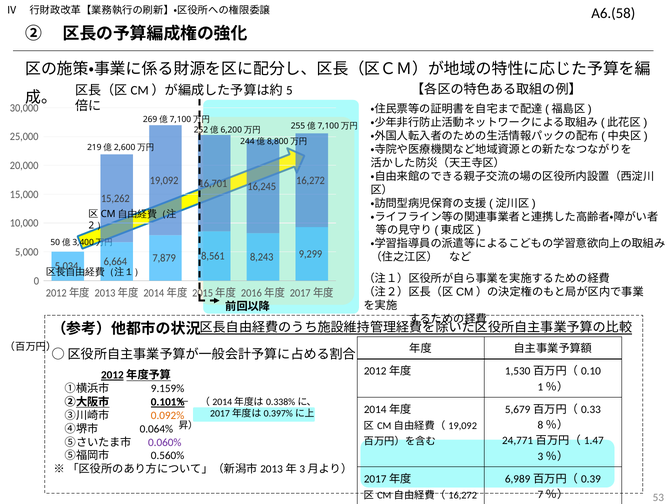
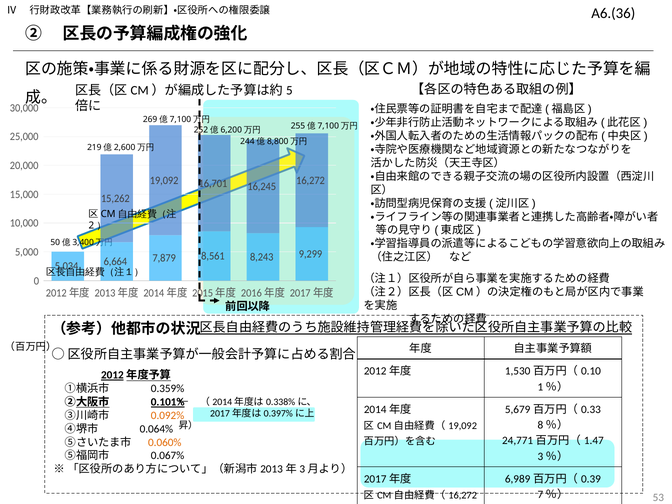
A6.(58: A6.(58 -> A6.(36 (613, 13)
9.159%: 9.159% -> 0.359% (168, 389)
0.060% colour: purple -> orange (165, 442)
0.560%: 0.560% -> 0.067% (168, 456)
